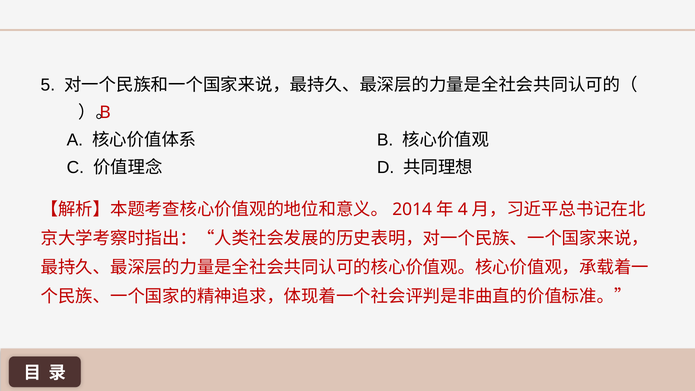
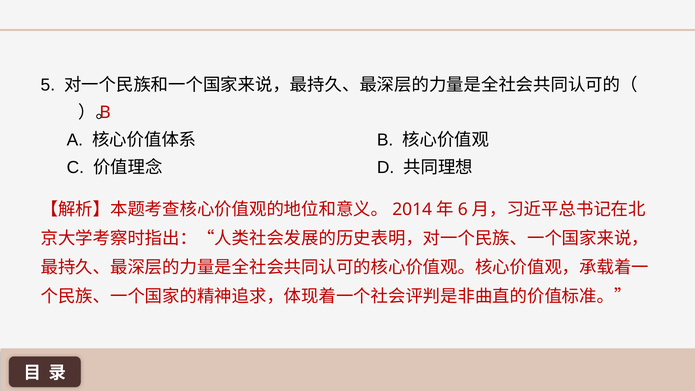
4: 4 -> 6 (463, 209)
